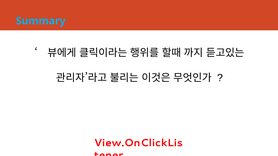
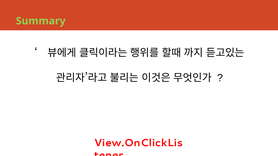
Summary colour: light blue -> light green (41, 21)
